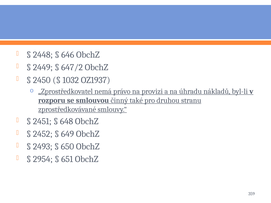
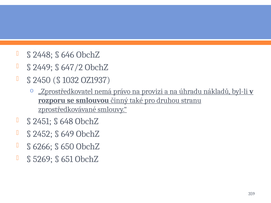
2493: 2493 -> 6266 (43, 147)
2954: 2954 -> 5269 (43, 159)
